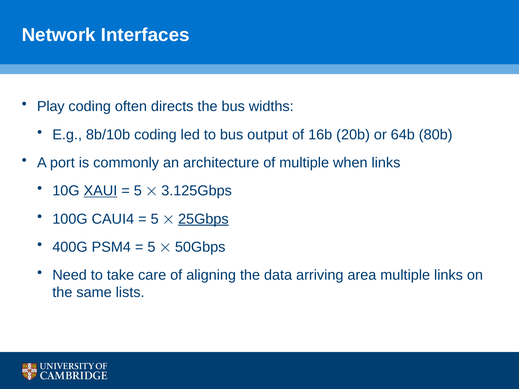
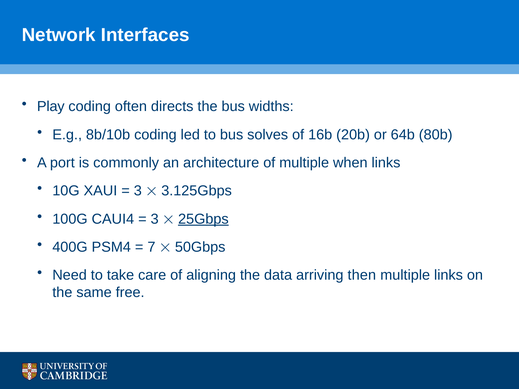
output: output -> solves (268, 135)
XAUI underline: present -> none (100, 191)
5: 5 -> 3 (138, 191)
5: 5 -> 3 (155, 219)
5: 5 -> 7 (151, 247)
area: area -> then (362, 275)
lists: lists -> free (130, 293)
